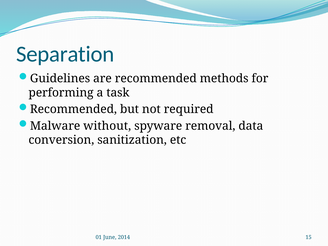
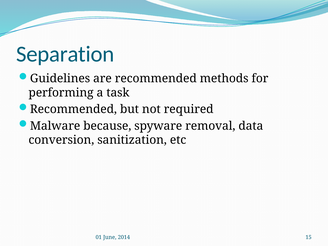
without: without -> because (107, 126)
